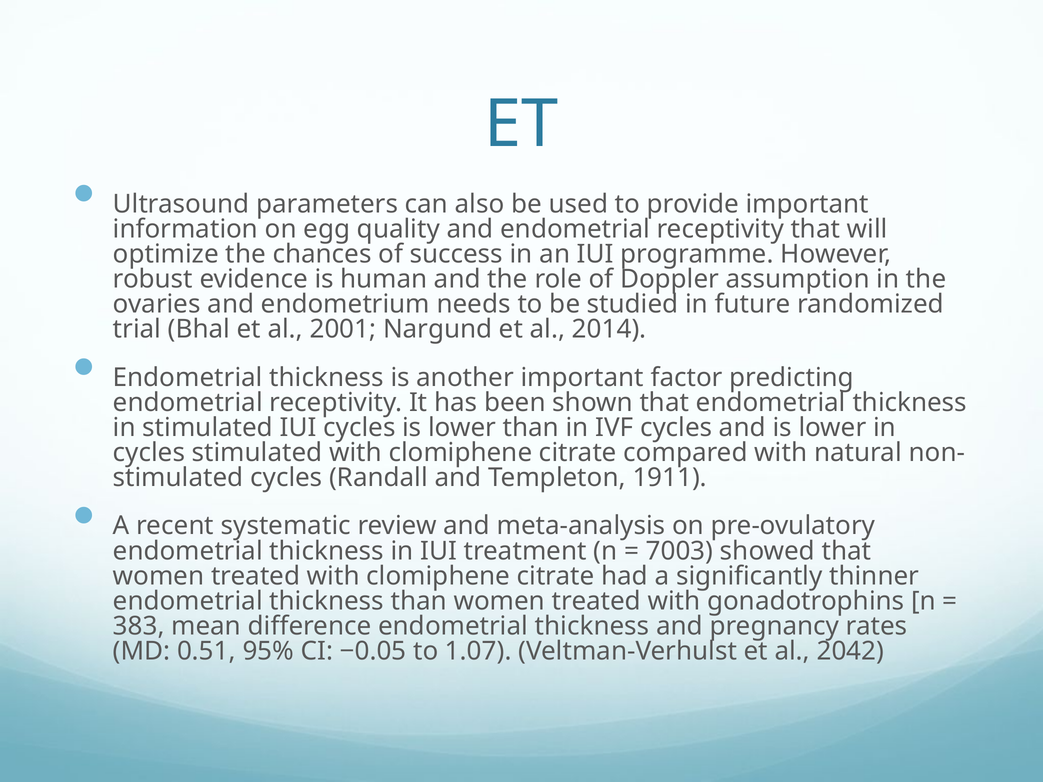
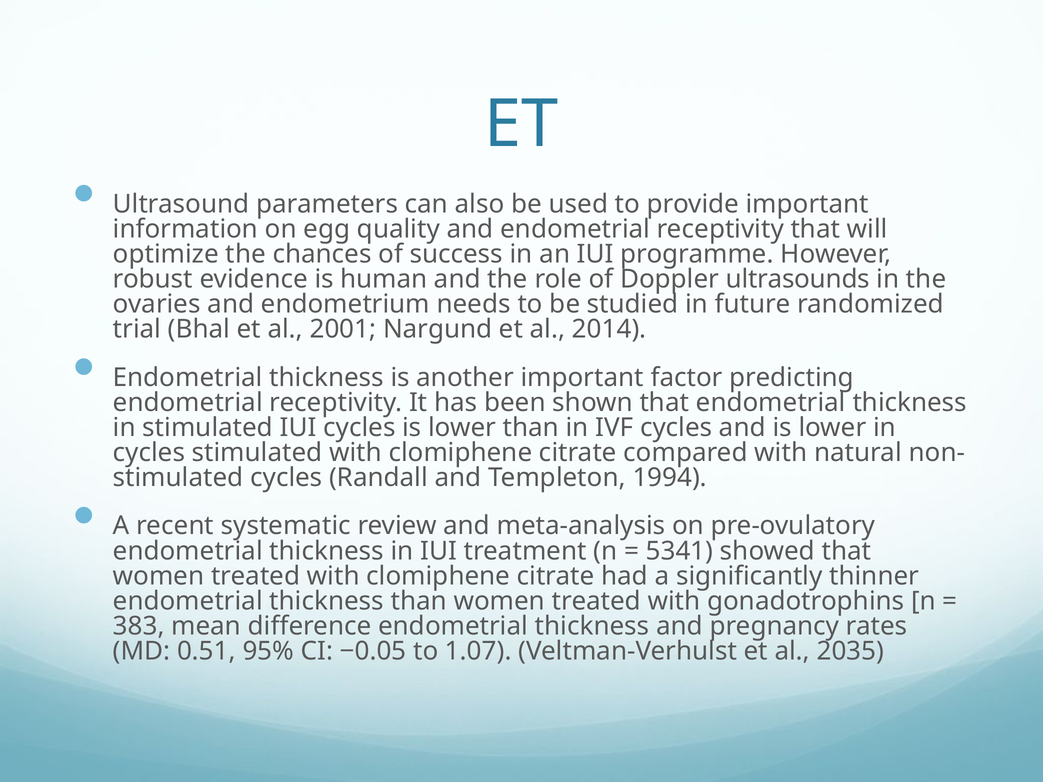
assumption: assumption -> ultrasounds (798, 279)
1911: 1911 -> 1994 (670, 478)
7003: 7003 -> 5341 (679, 551)
2042: 2042 -> 2035 (850, 651)
